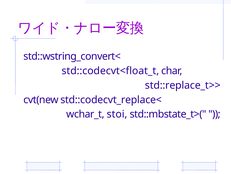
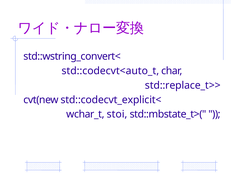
std::codecvt<float_t: std::codecvt<float_t -> std::codecvt<auto_t (110, 71)
std::codecvt_replace<: std::codecvt_replace< -> std::codecvt_explicit< (111, 99)
